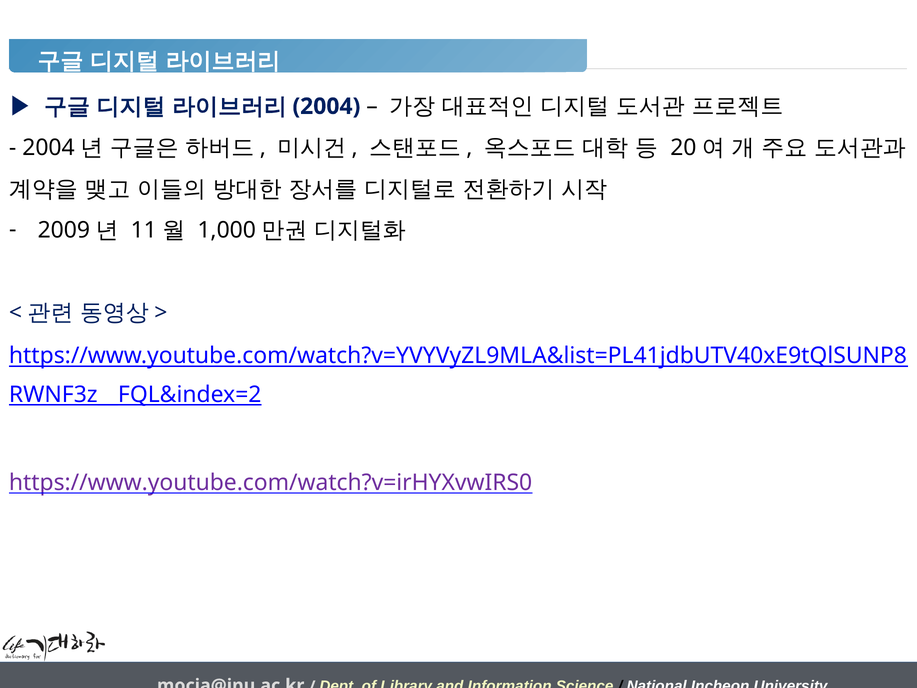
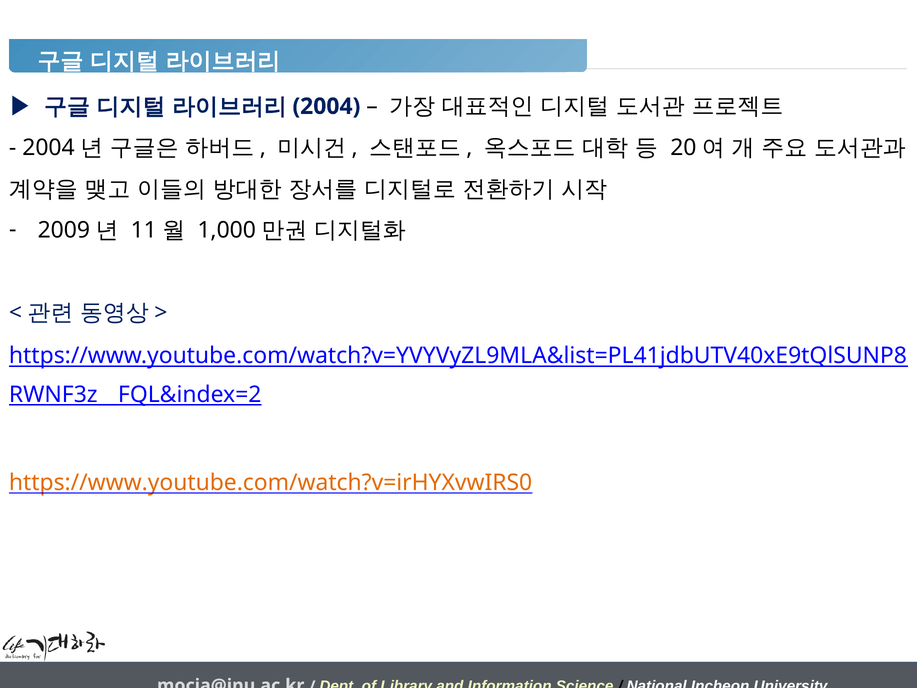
https://www.youtube.com/watch?v=irHYXvwIRS0 colour: purple -> orange (271, 482)
